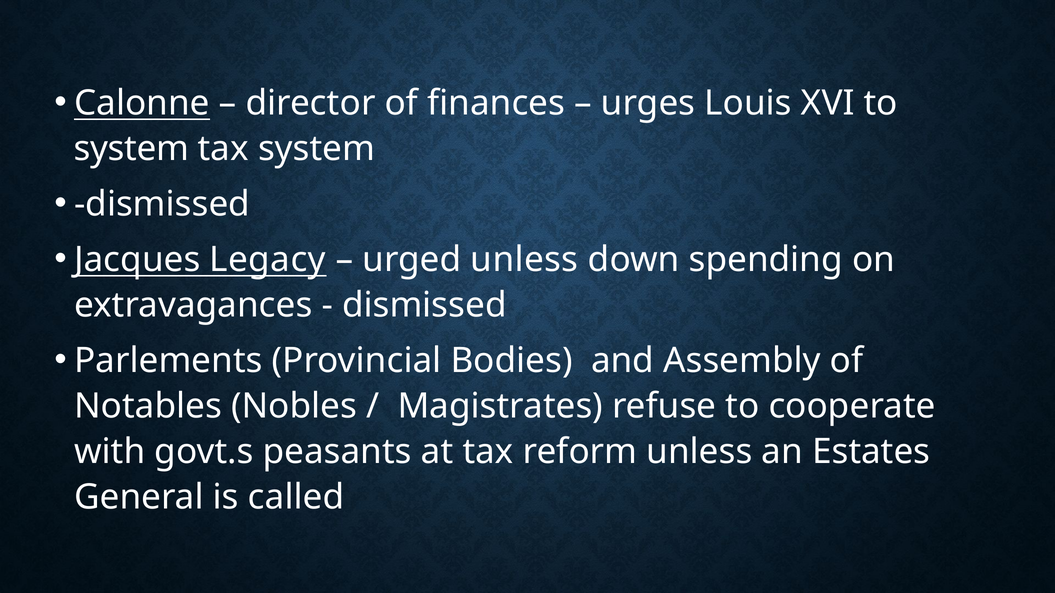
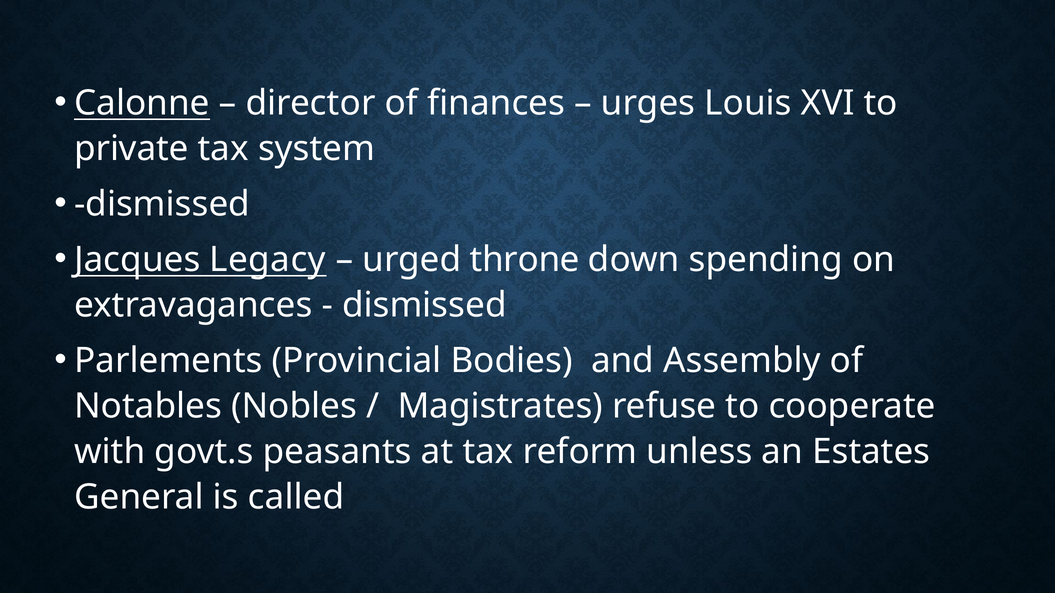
system: system -> private (131, 149)
urged unless: unless -> throne (525, 260)
